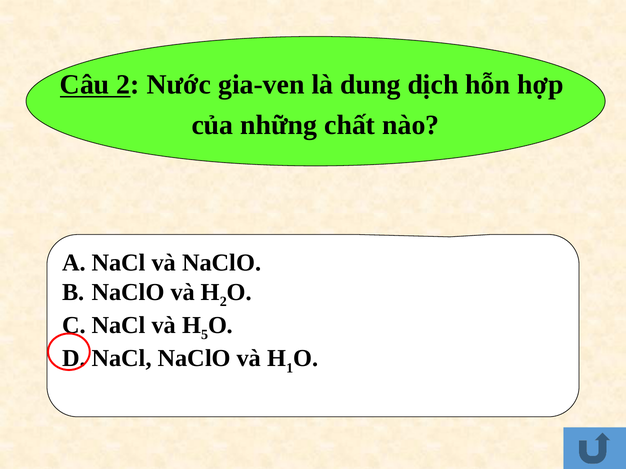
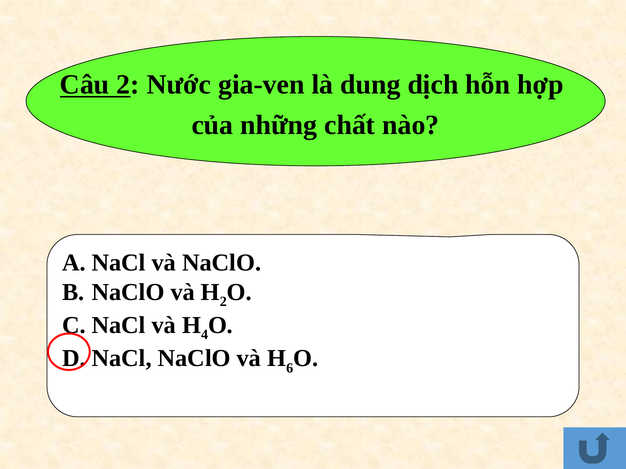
5: 5 -> 4 (205, 335)
1: 1 -> 6 (290, 368)
